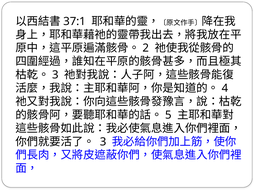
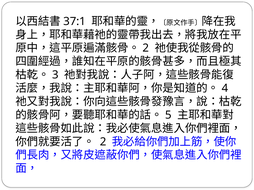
3: 3 -> 2 (103, 142)
